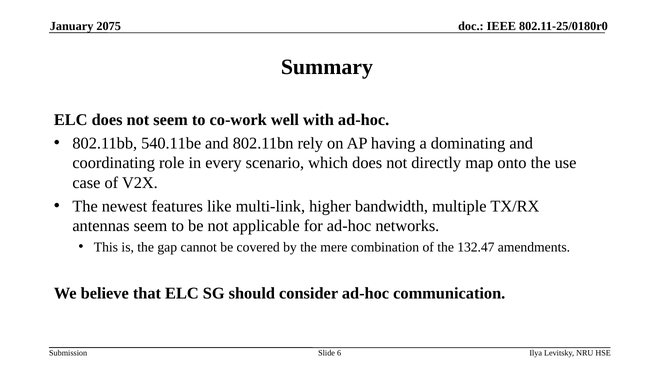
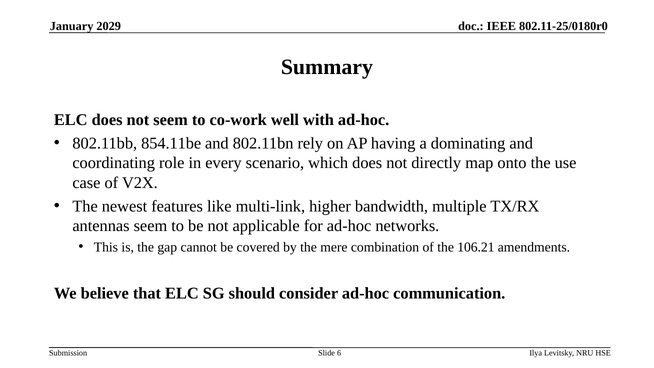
2075: 2075 -> 2029 (109, 26)
540.11be: 540.11be -> 854.11be (171, 143)
132.47: 132.47 -> 106.21 (476, 247)
